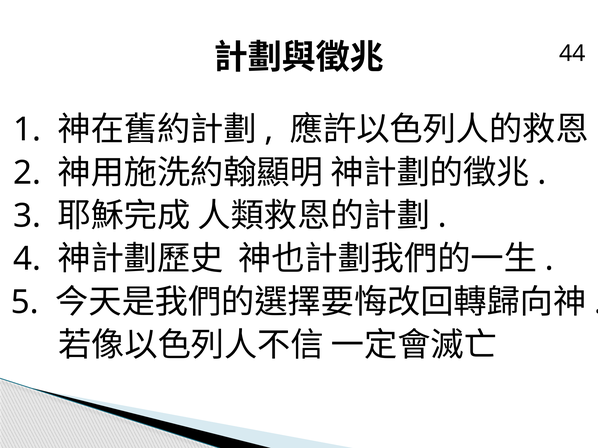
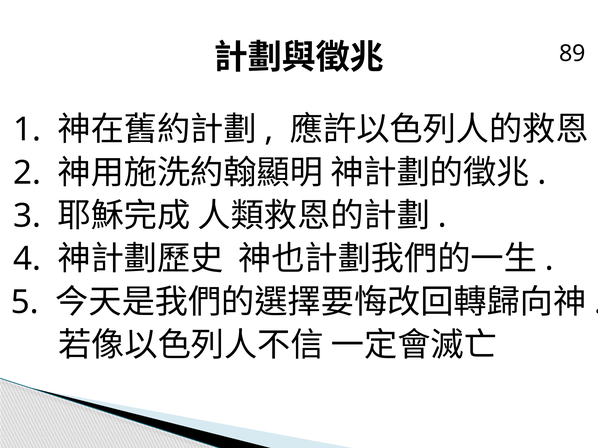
44: 44 -> 89 (572, 53)
